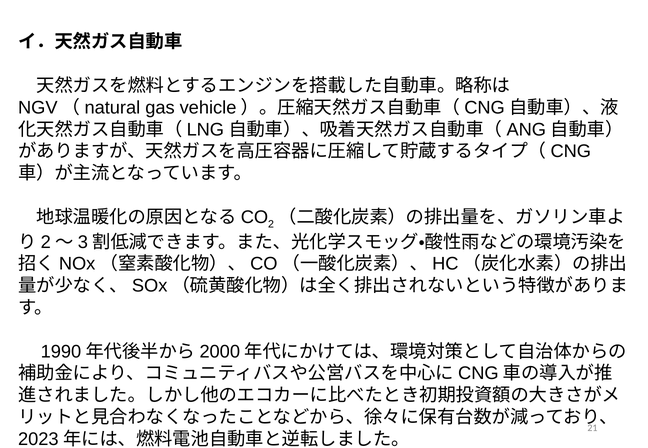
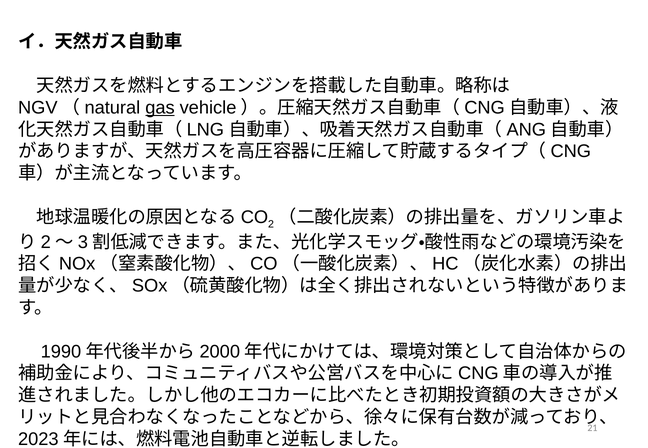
gas underline: none -> present (160, 108)
